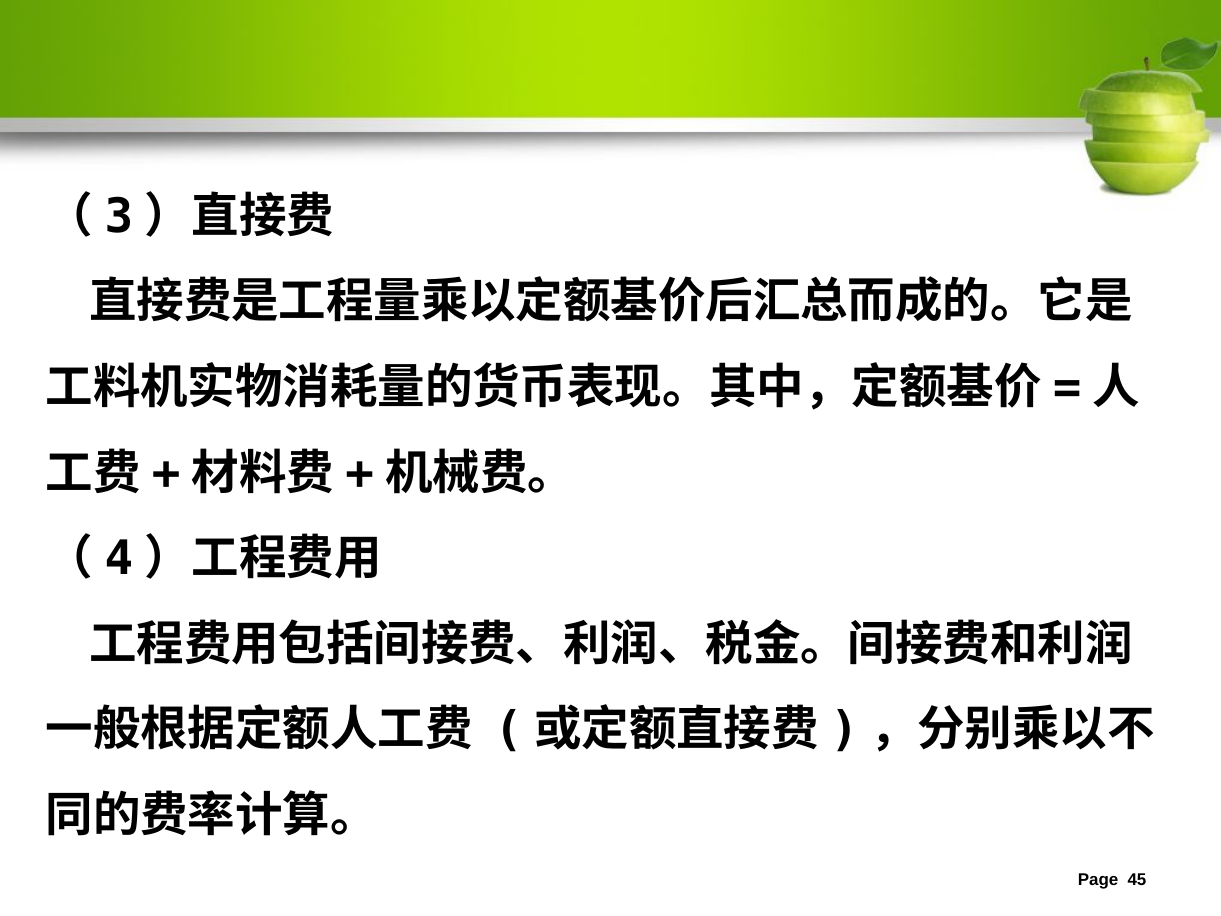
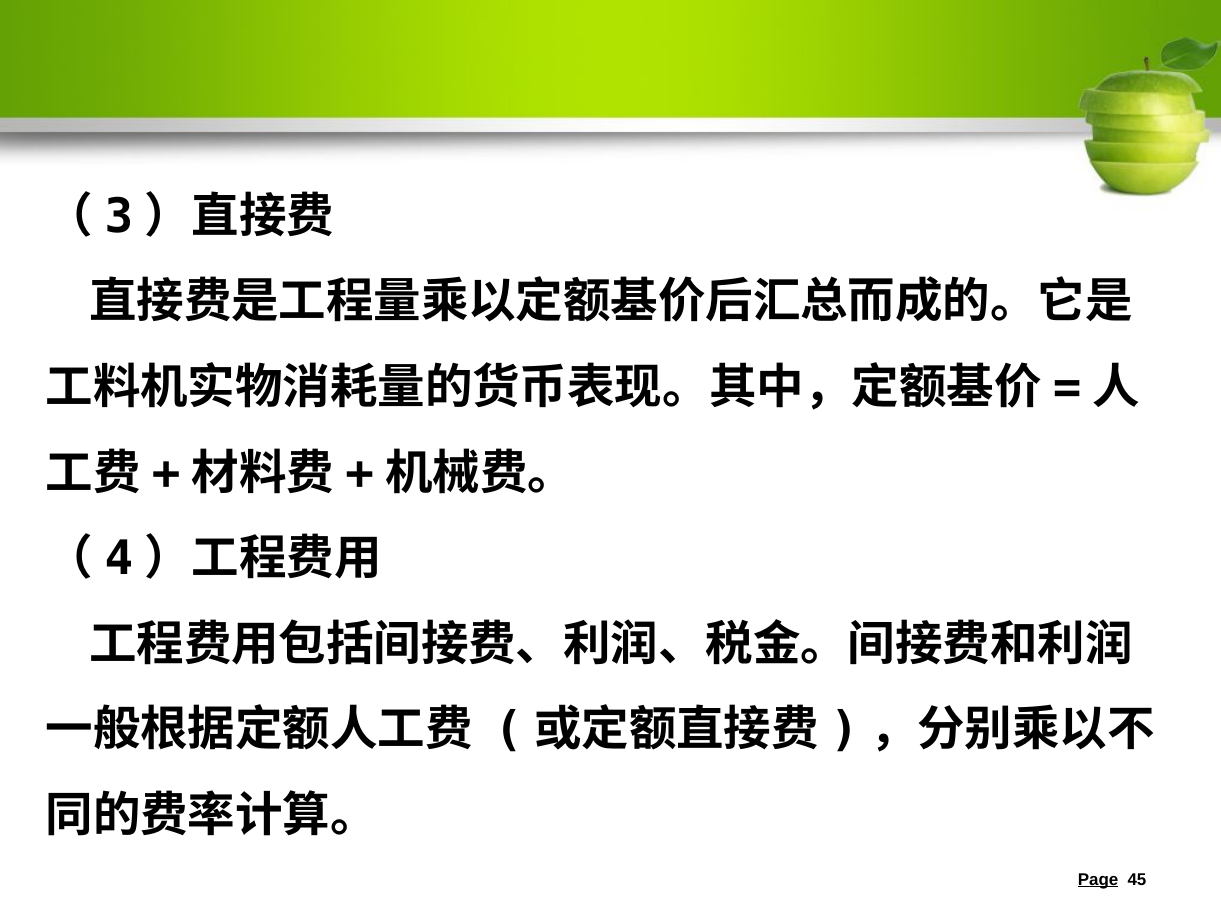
Page underline: none -> present (1098, 879)
